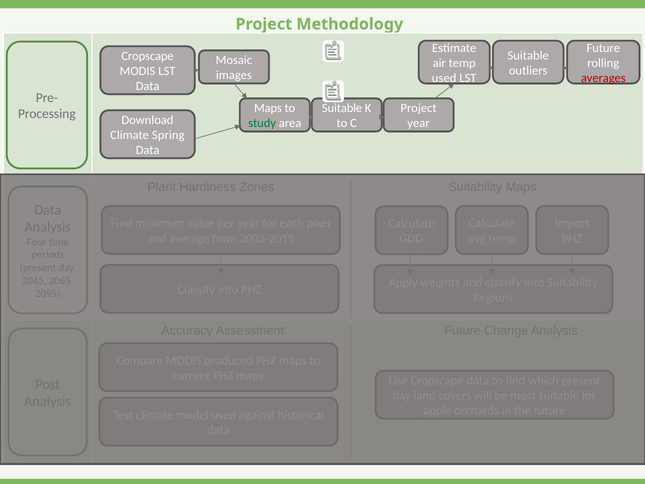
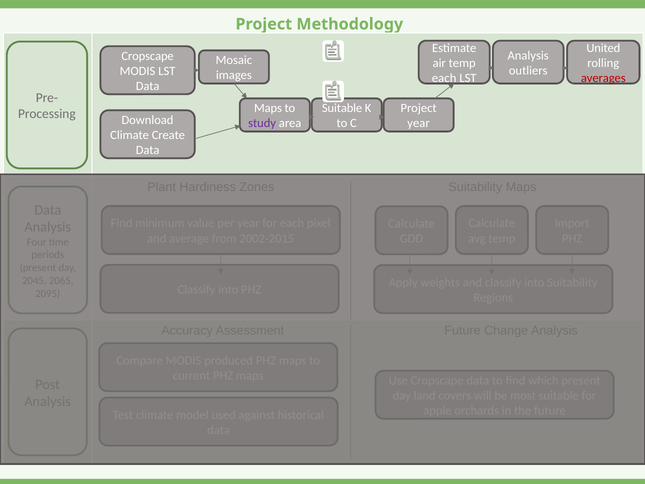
Future: Future -> United (603, 48)
Suitable: Suitable -> Analysis (528, 55)
used: used -> each (444, 78)
study colour: green -> purple (262, 123)
Spring: Spring -> Create (168, 135)
